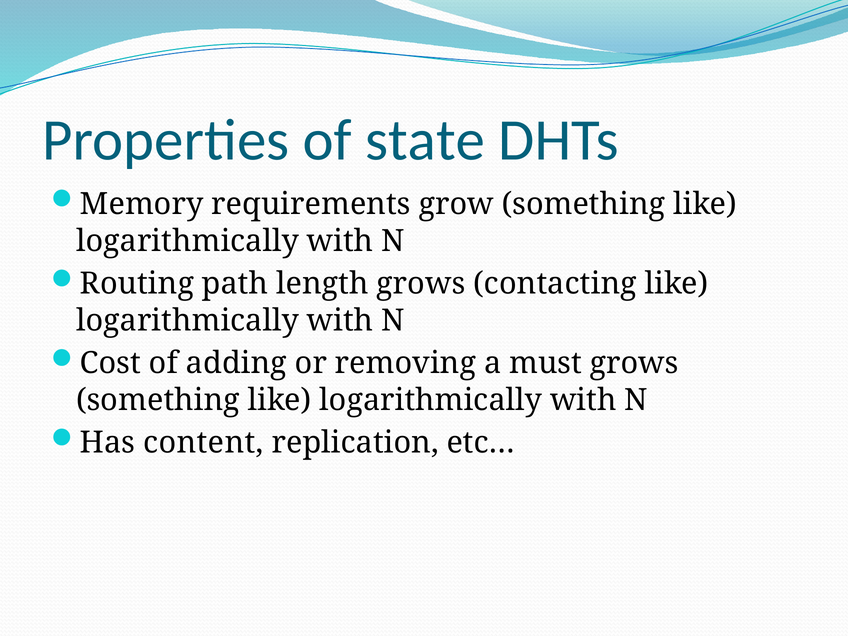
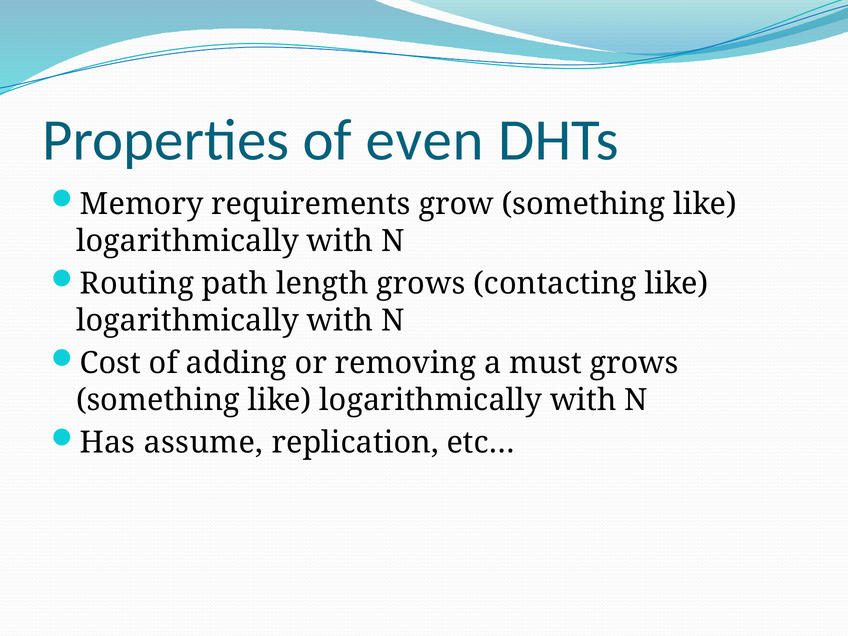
state: state -> even (425, 140)
content: content -> assume (203, 443)
